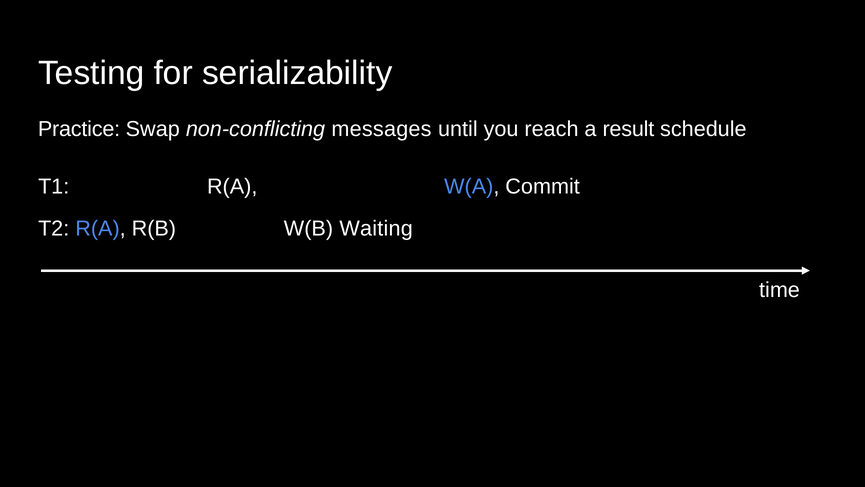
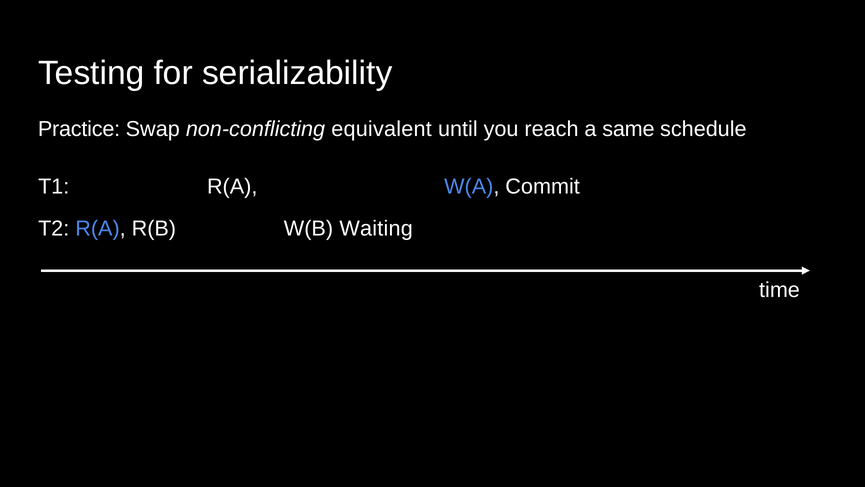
messages: messages -> equivalent (382, 129)
result: result -> same (628, 129)
